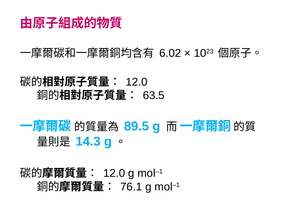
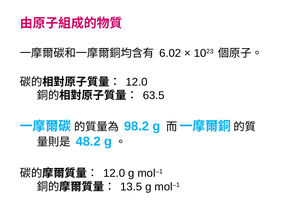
89.5: 89.5 -> 98.2 (136, 126)
14.3: 14.3 -> 48.2 (88, 142)
76.1: 76.1 -> 13.5 (131, 187)
